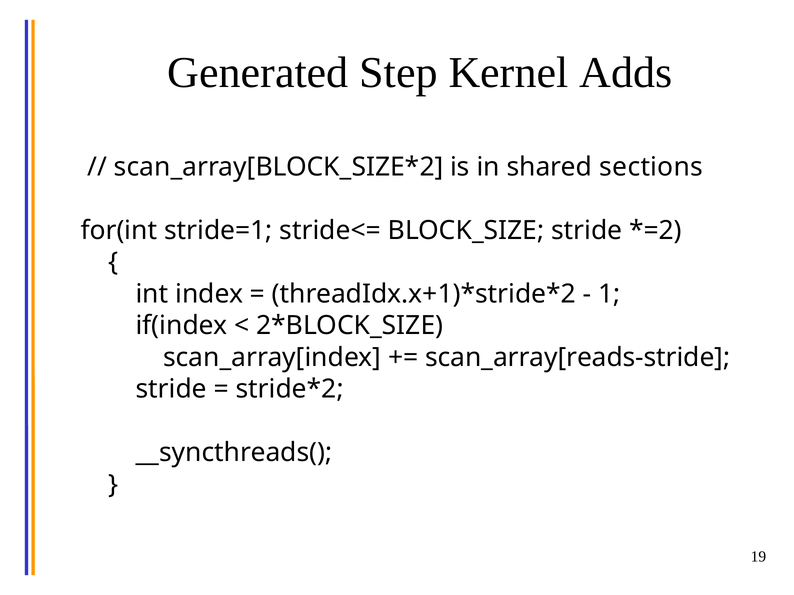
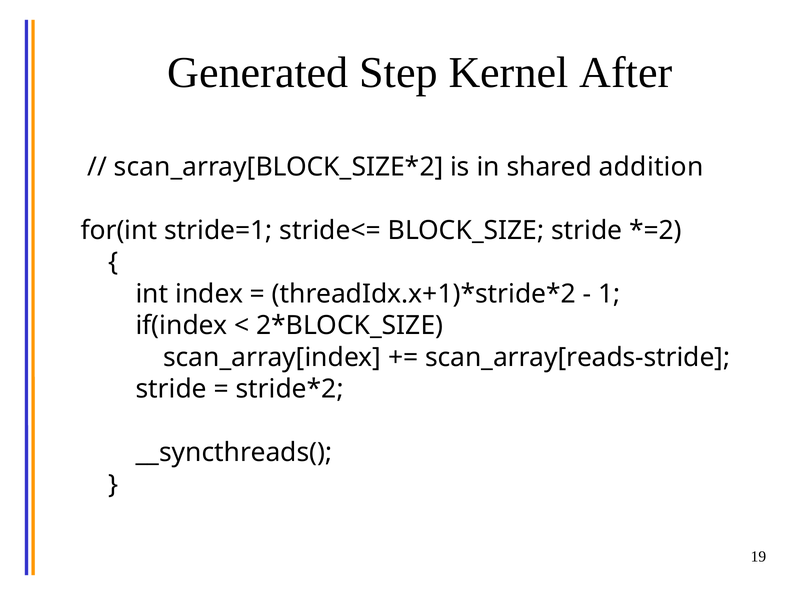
Adds: Adds -> After (626, 73)
sections: sections -> addition (651, 167)
